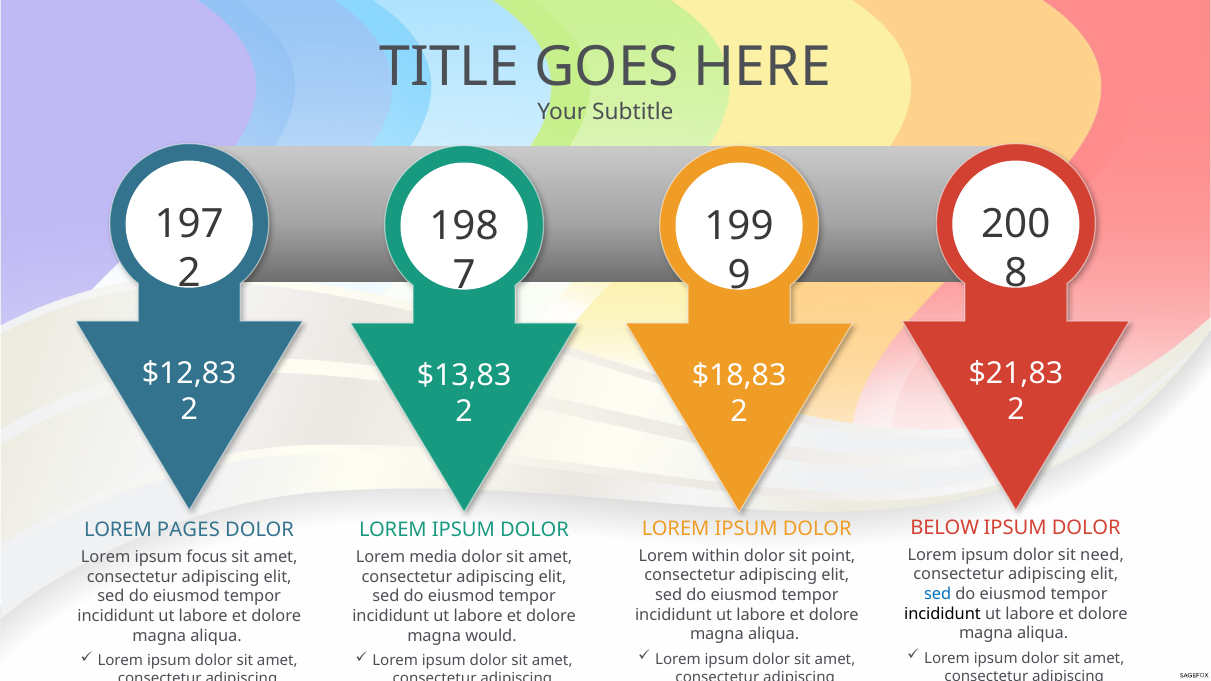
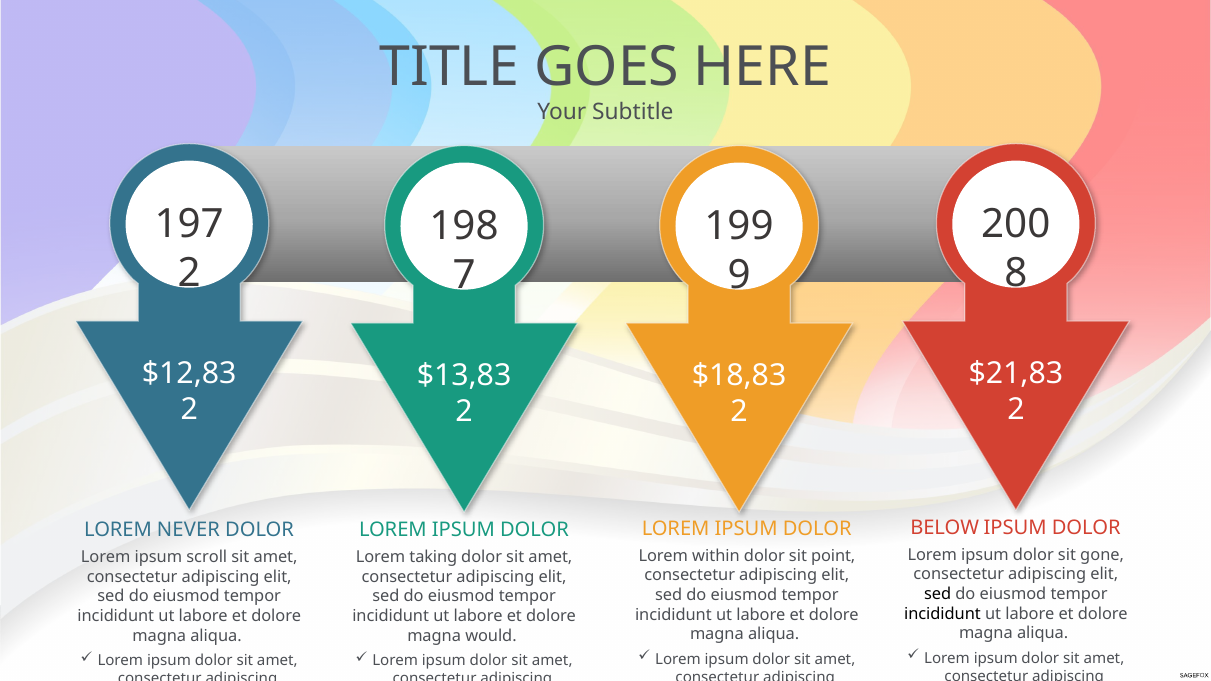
PAGES: PAGES -> NEVER (188, 530)
need: need -> gone (1102, 555)
focus: focus -> scroll (207, 557)
media: media -> taking (433, 557)
sed colour: blue -> black (938, 594)
